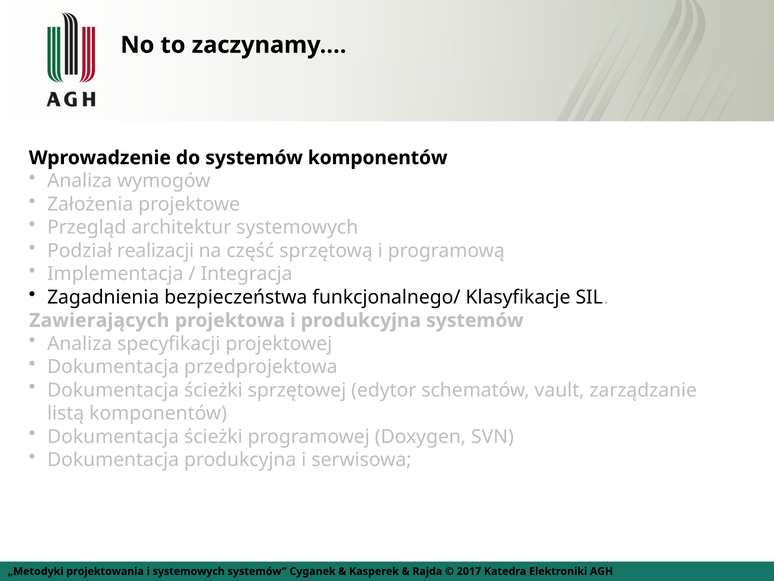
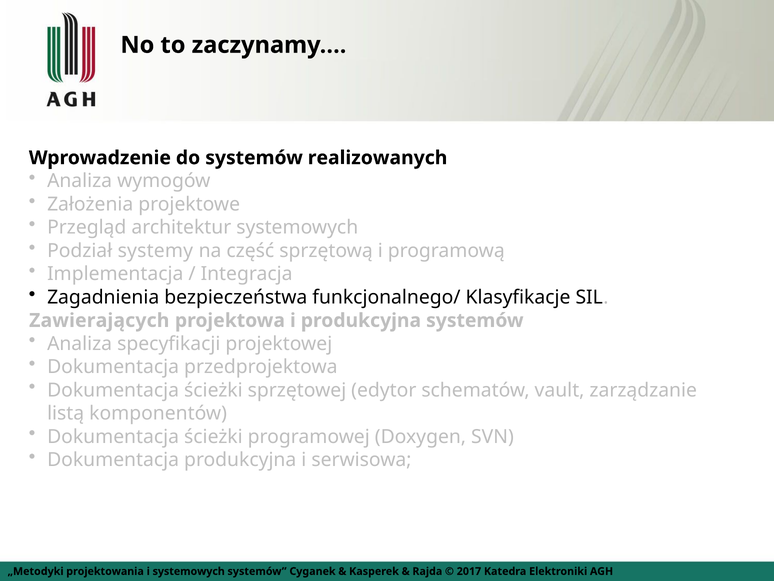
systemów komponentów: komponentów -> realizowanych (378, 158)
realizacji: realizacji -> systemy (155, 251)
